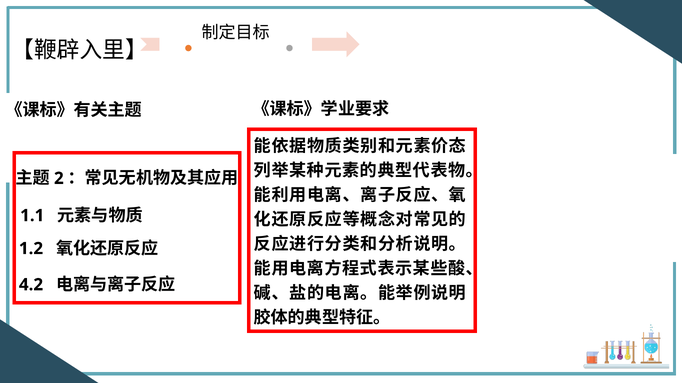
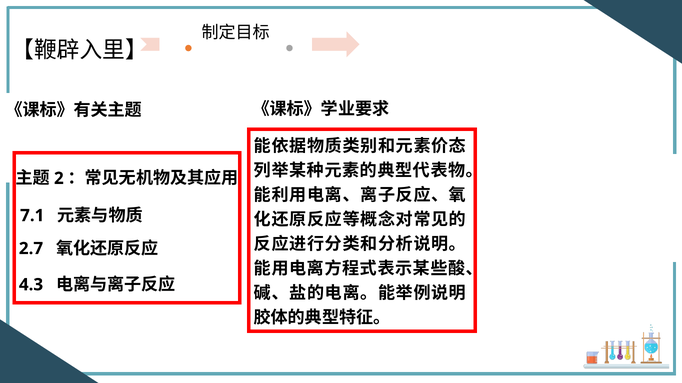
1.1: 1.1 -> 7.1 (32, 216)
1.2: 1.2 -> 2.7 (31, 249)
4.2: 4.2 -> 4.3 (31, 285)
